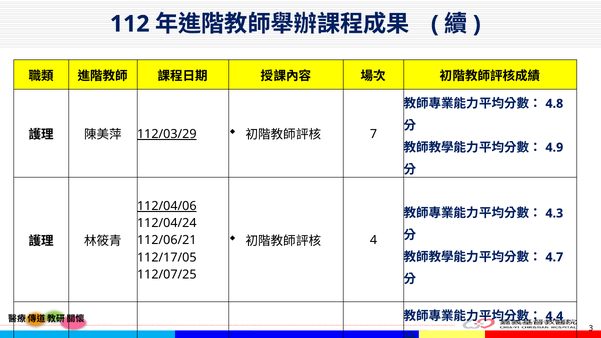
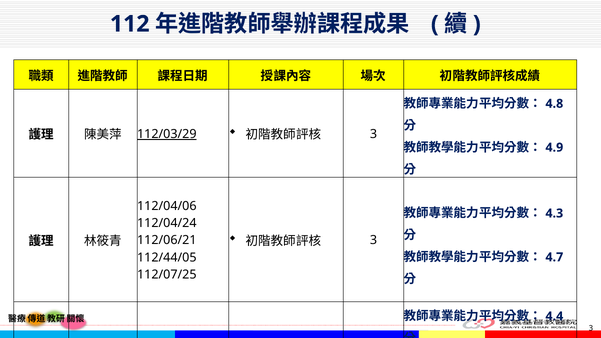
7: 7 -> 3 (374, 134)
112/04/06 underline: present -> none (167, 206)
4: 4 -> 3 (374, 240)
112/17/05: 112/17/05 -> 112/44/05 (167, 258)
